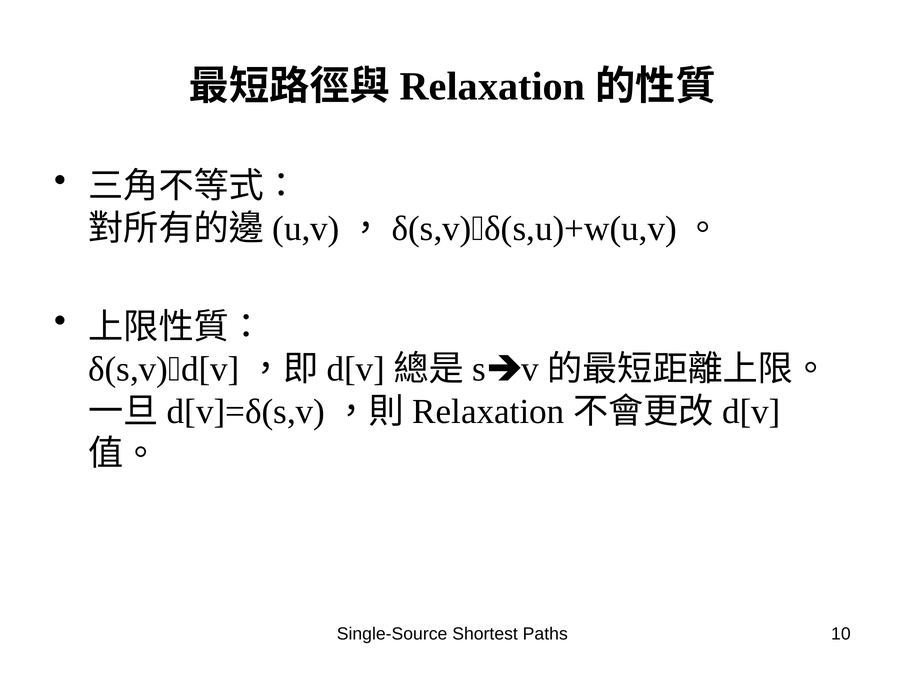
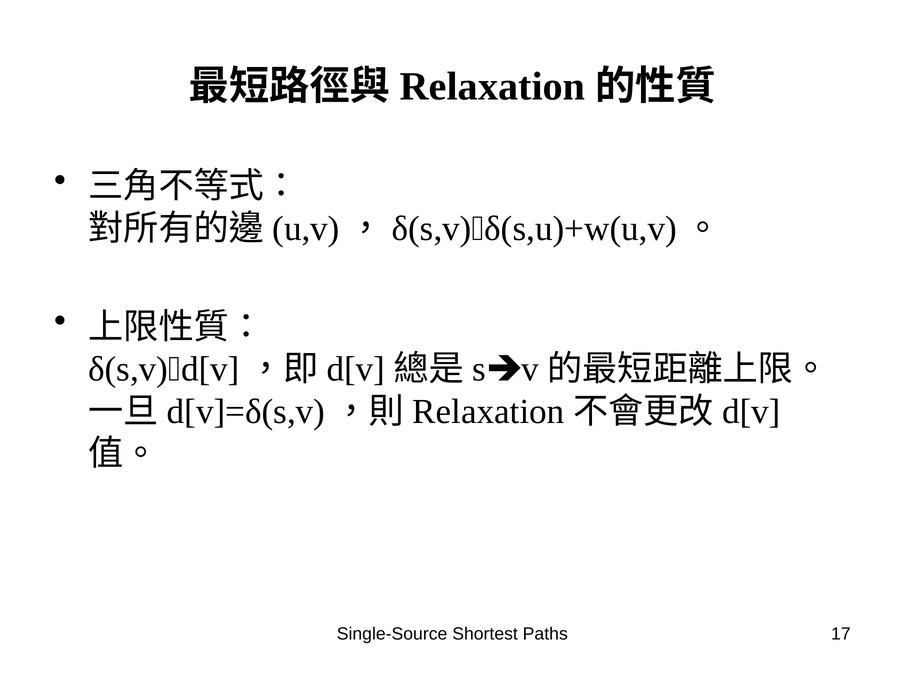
10: 10 -> 17 (841, 634)
